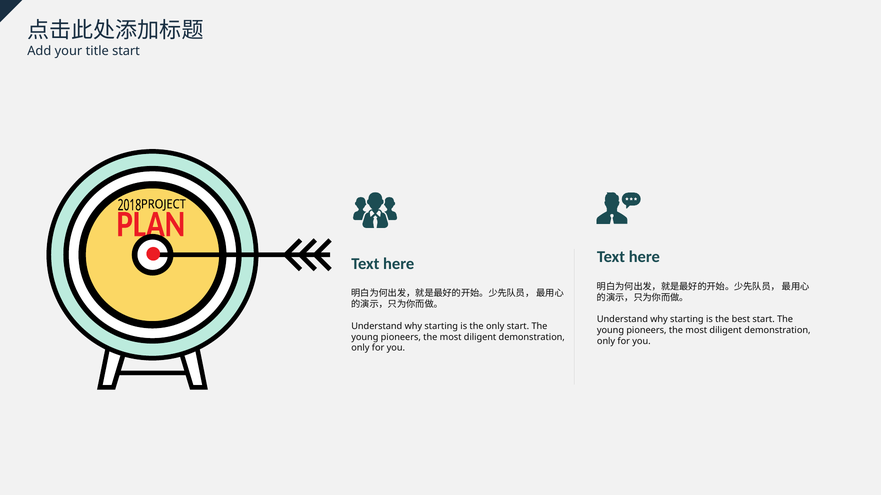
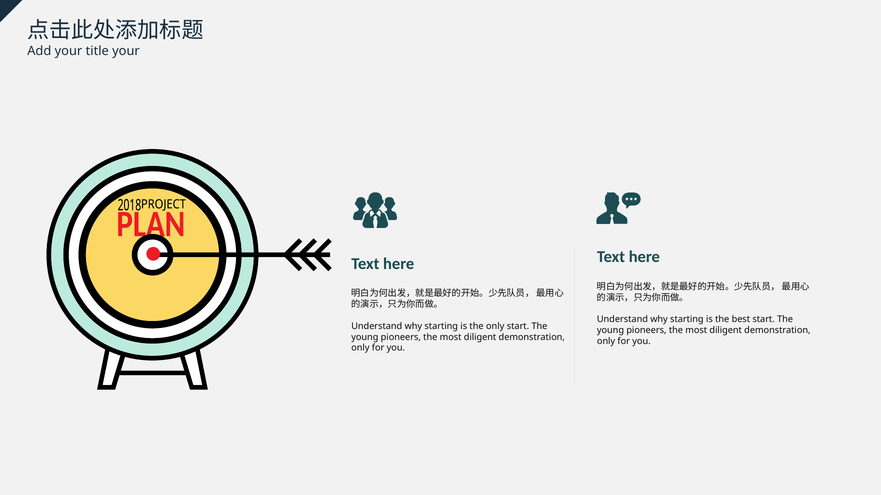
title start: start -> your (126, 51)
